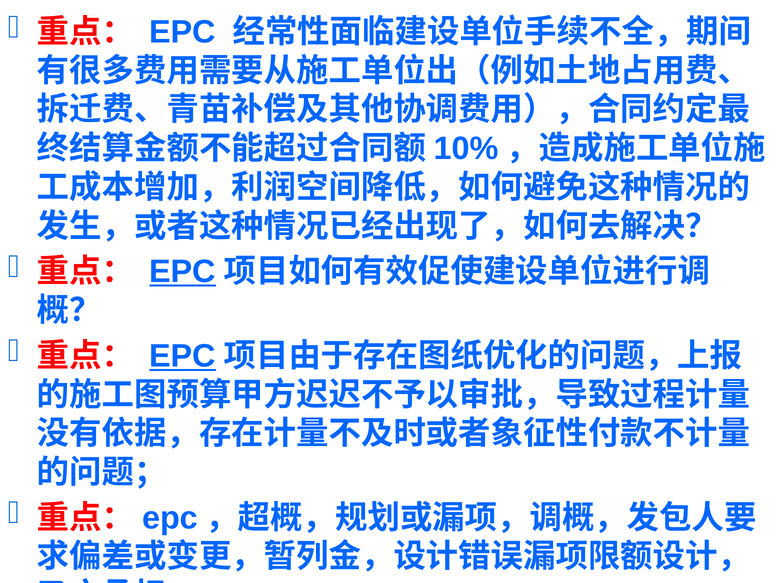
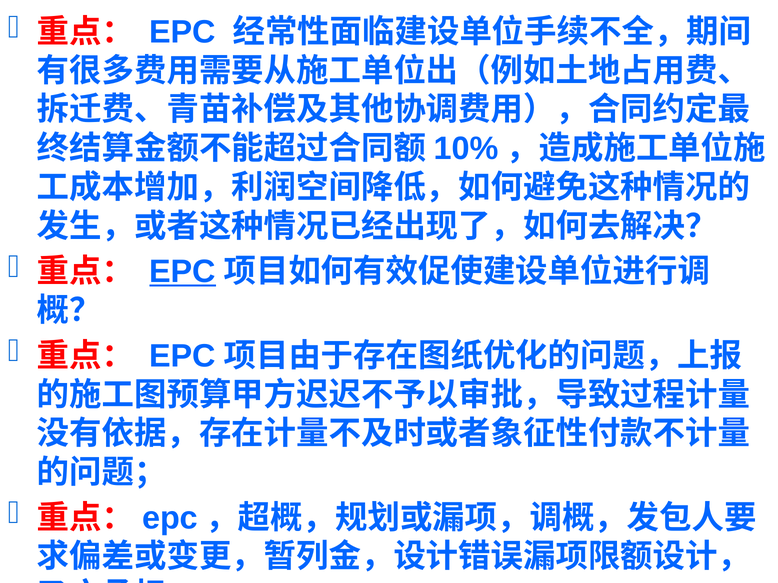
EPC underline: present -> none (183, 356)
